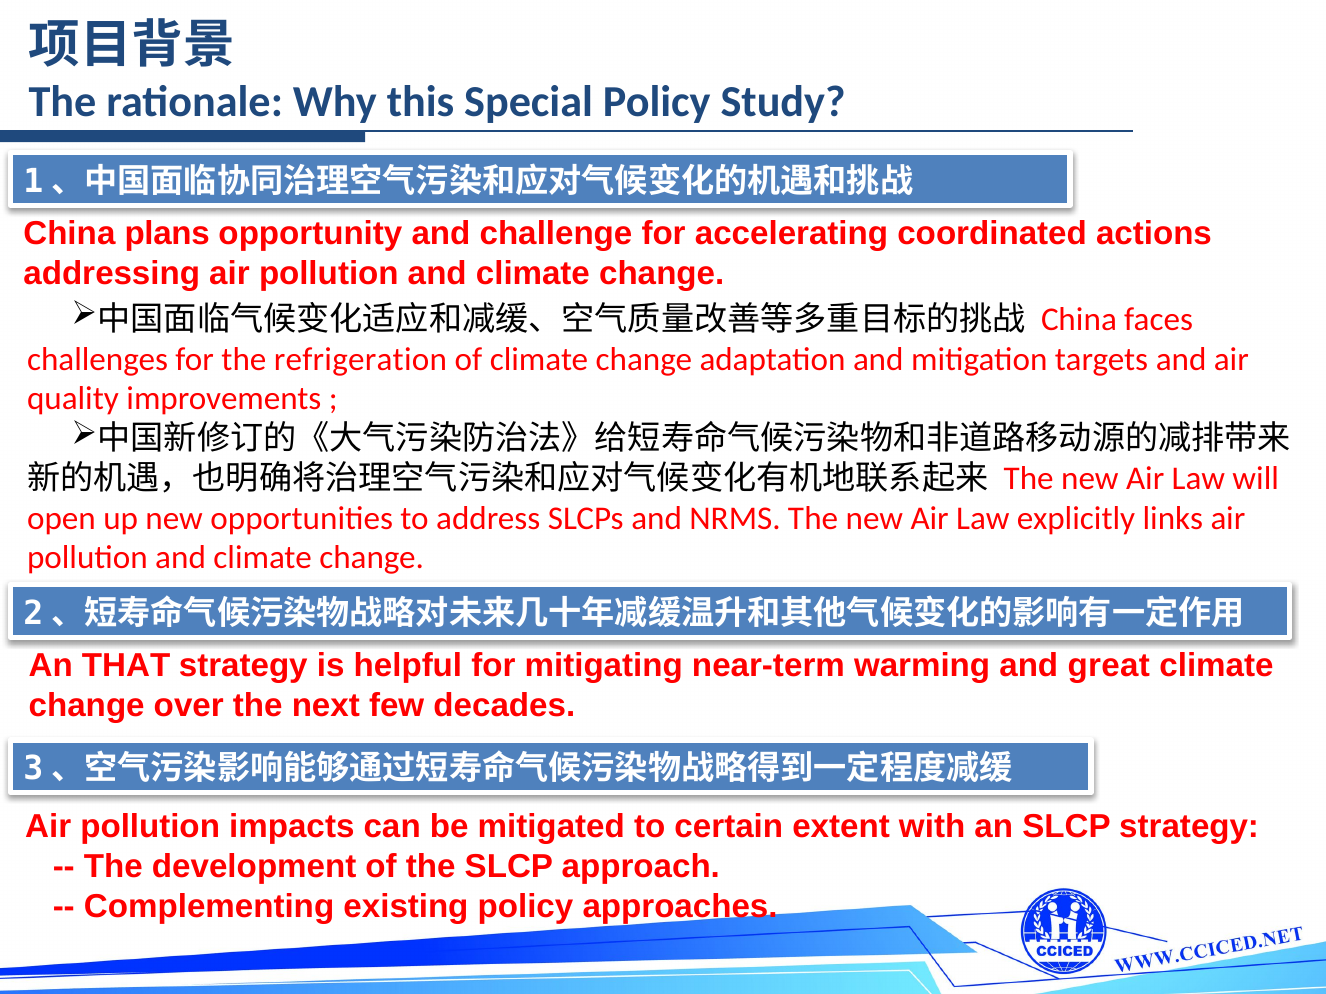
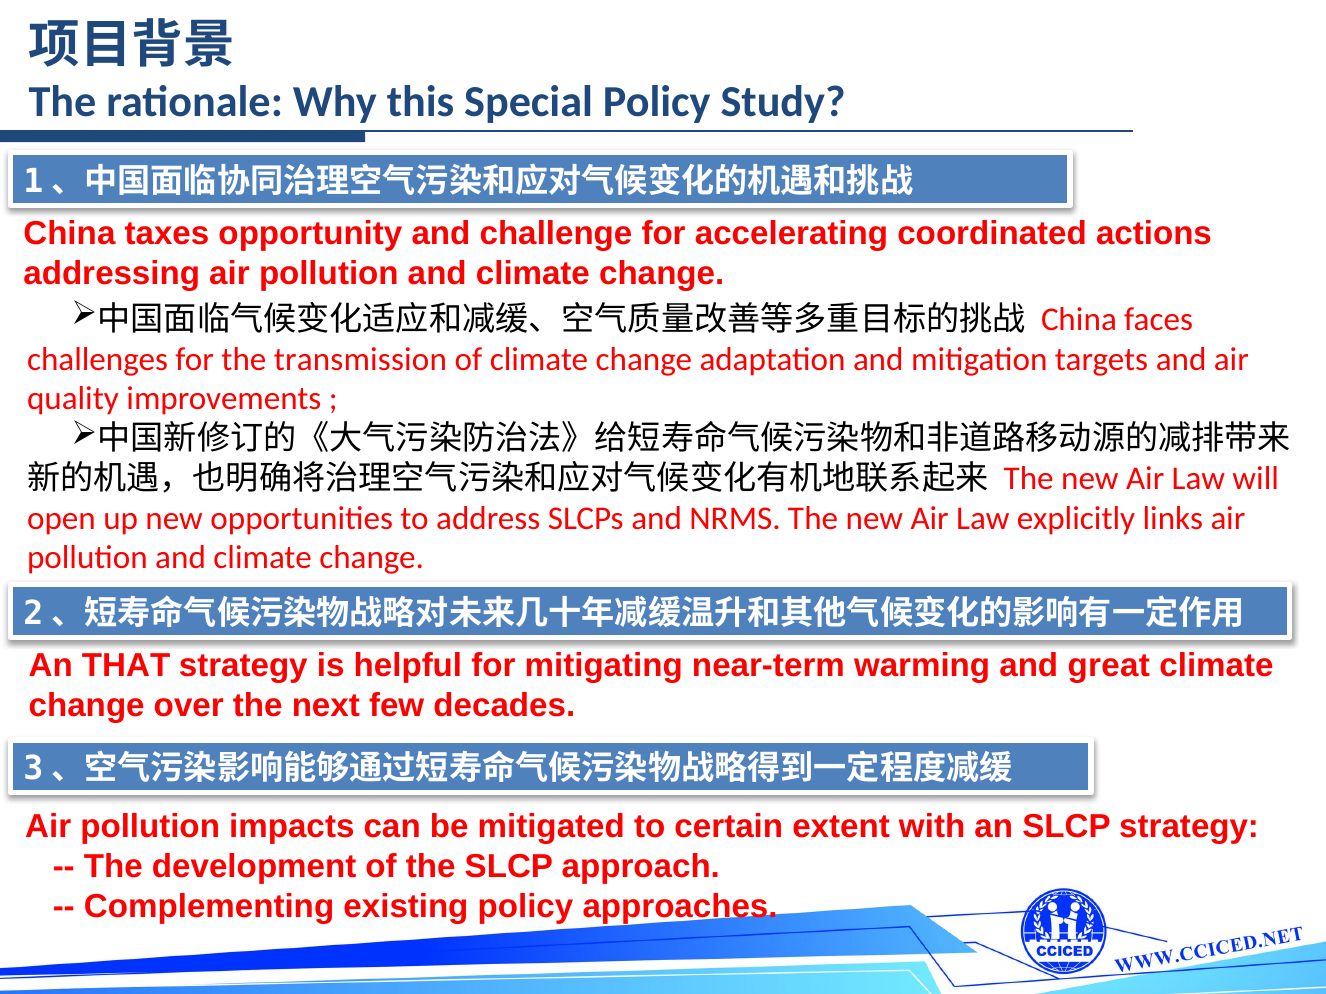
plans: plans -> taxes (167, 234)
refrigeration: refrigeration -> transmission (360, 359)
